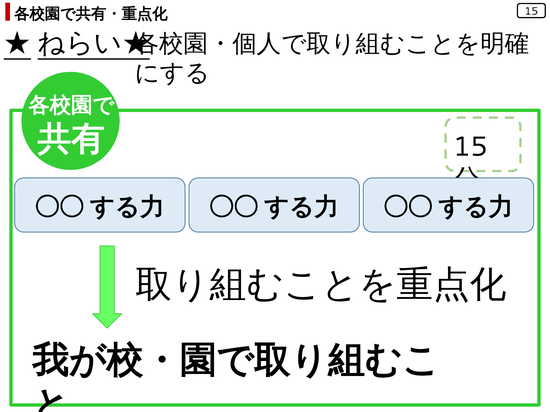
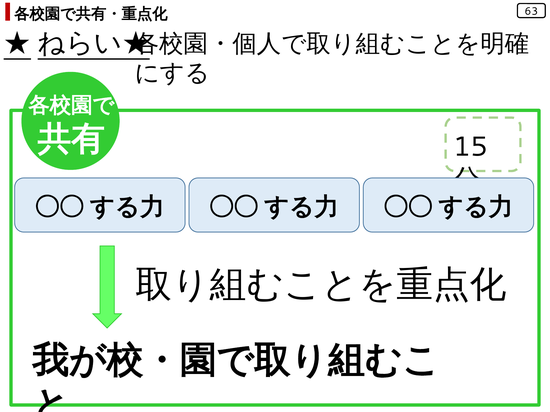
15: 15 -> 63 (531, 11)
